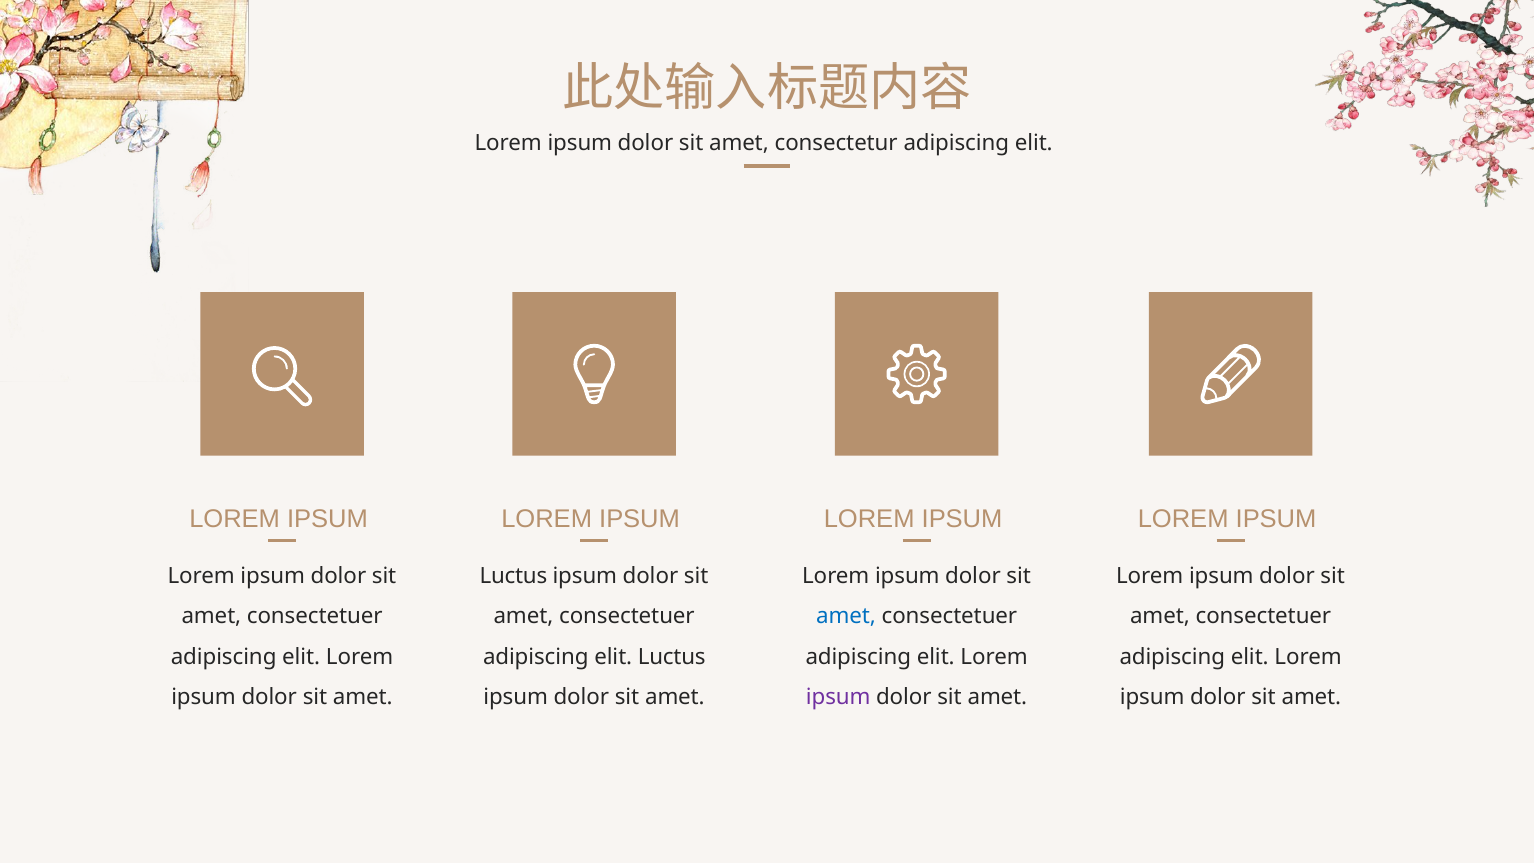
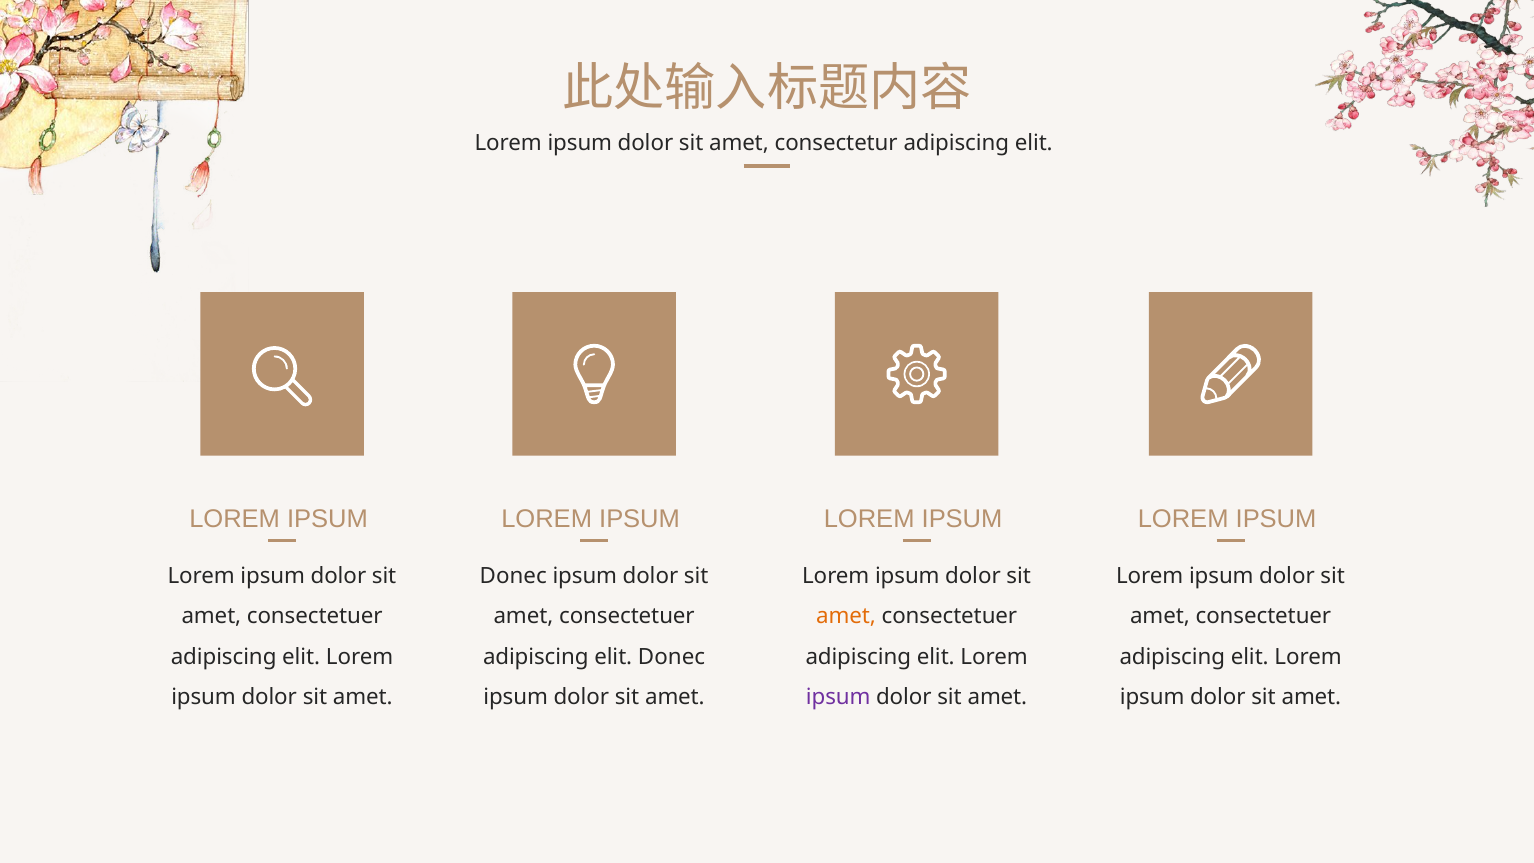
Luctus: Luctus -> Donec (513, 576)
amet colour: blue -> orange (846, 617)
elit Luctus: Luctus -> Donec (672, 657)
